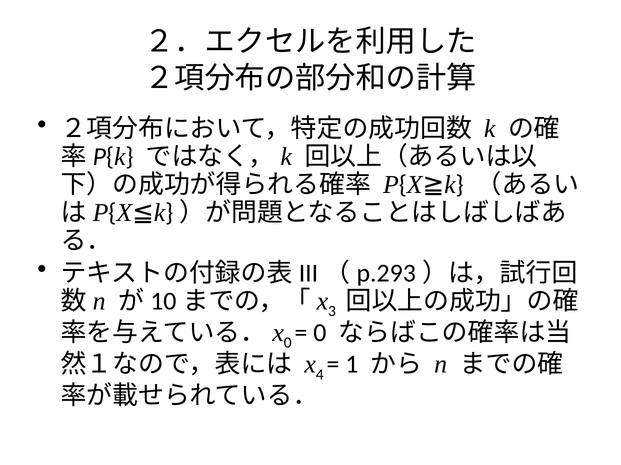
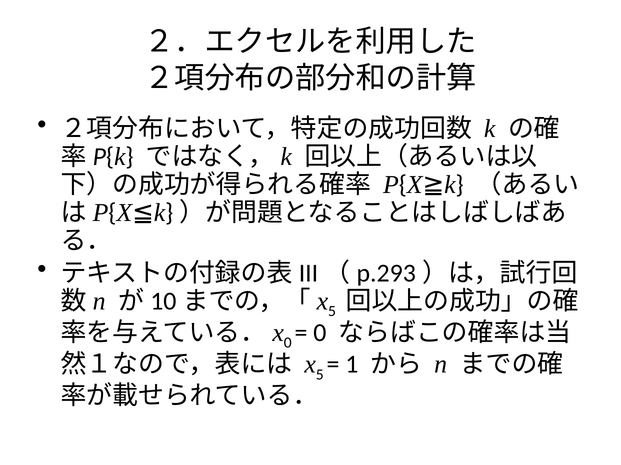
3: 3 -> 5 (332, 312)
4: 4 -> 5 (320, 375)
